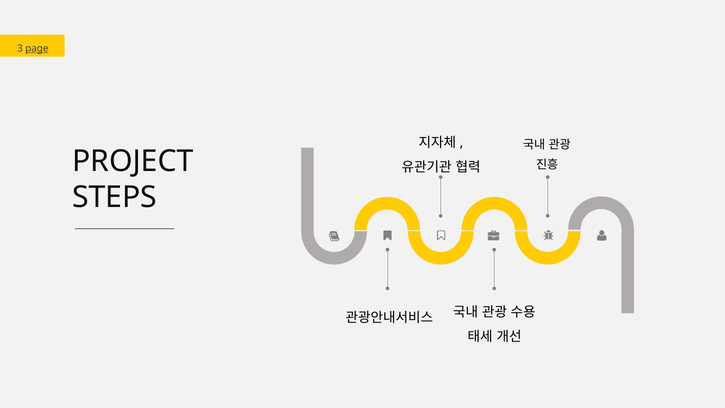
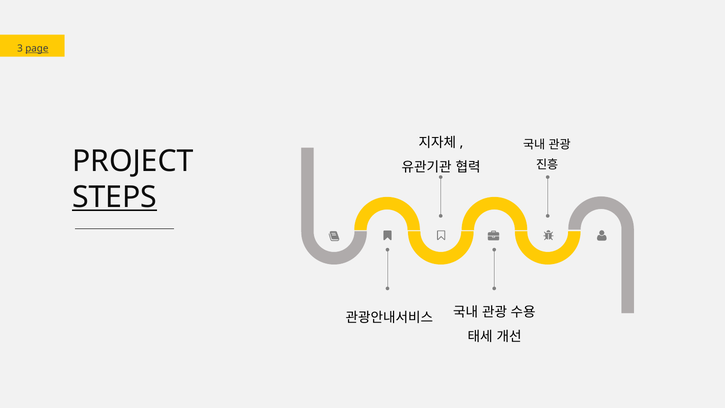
STEPS underline: none -> present (115, 197)
